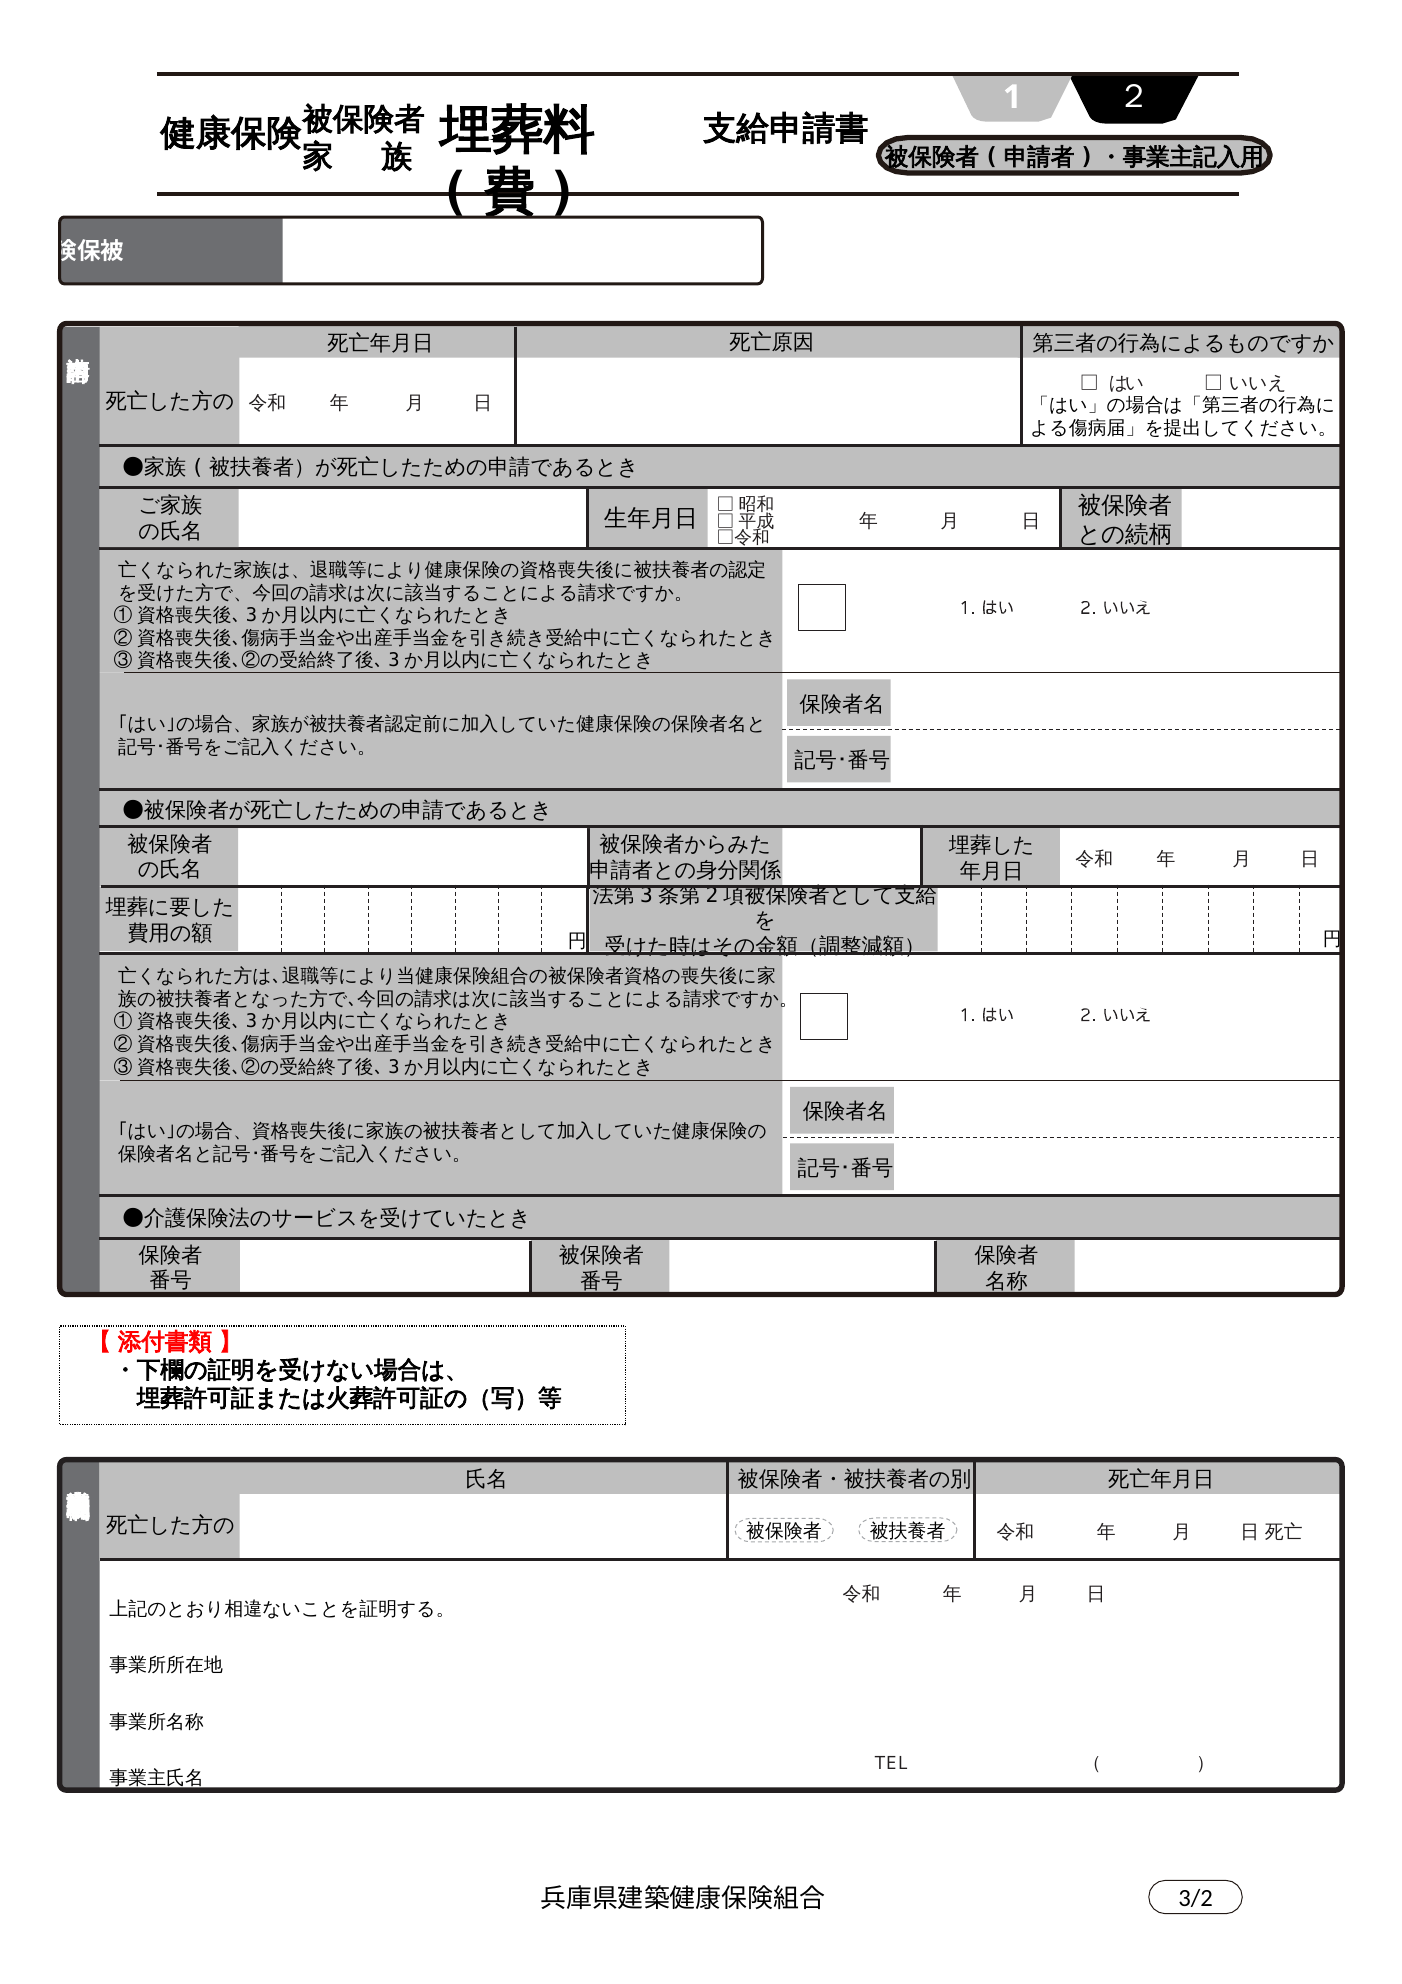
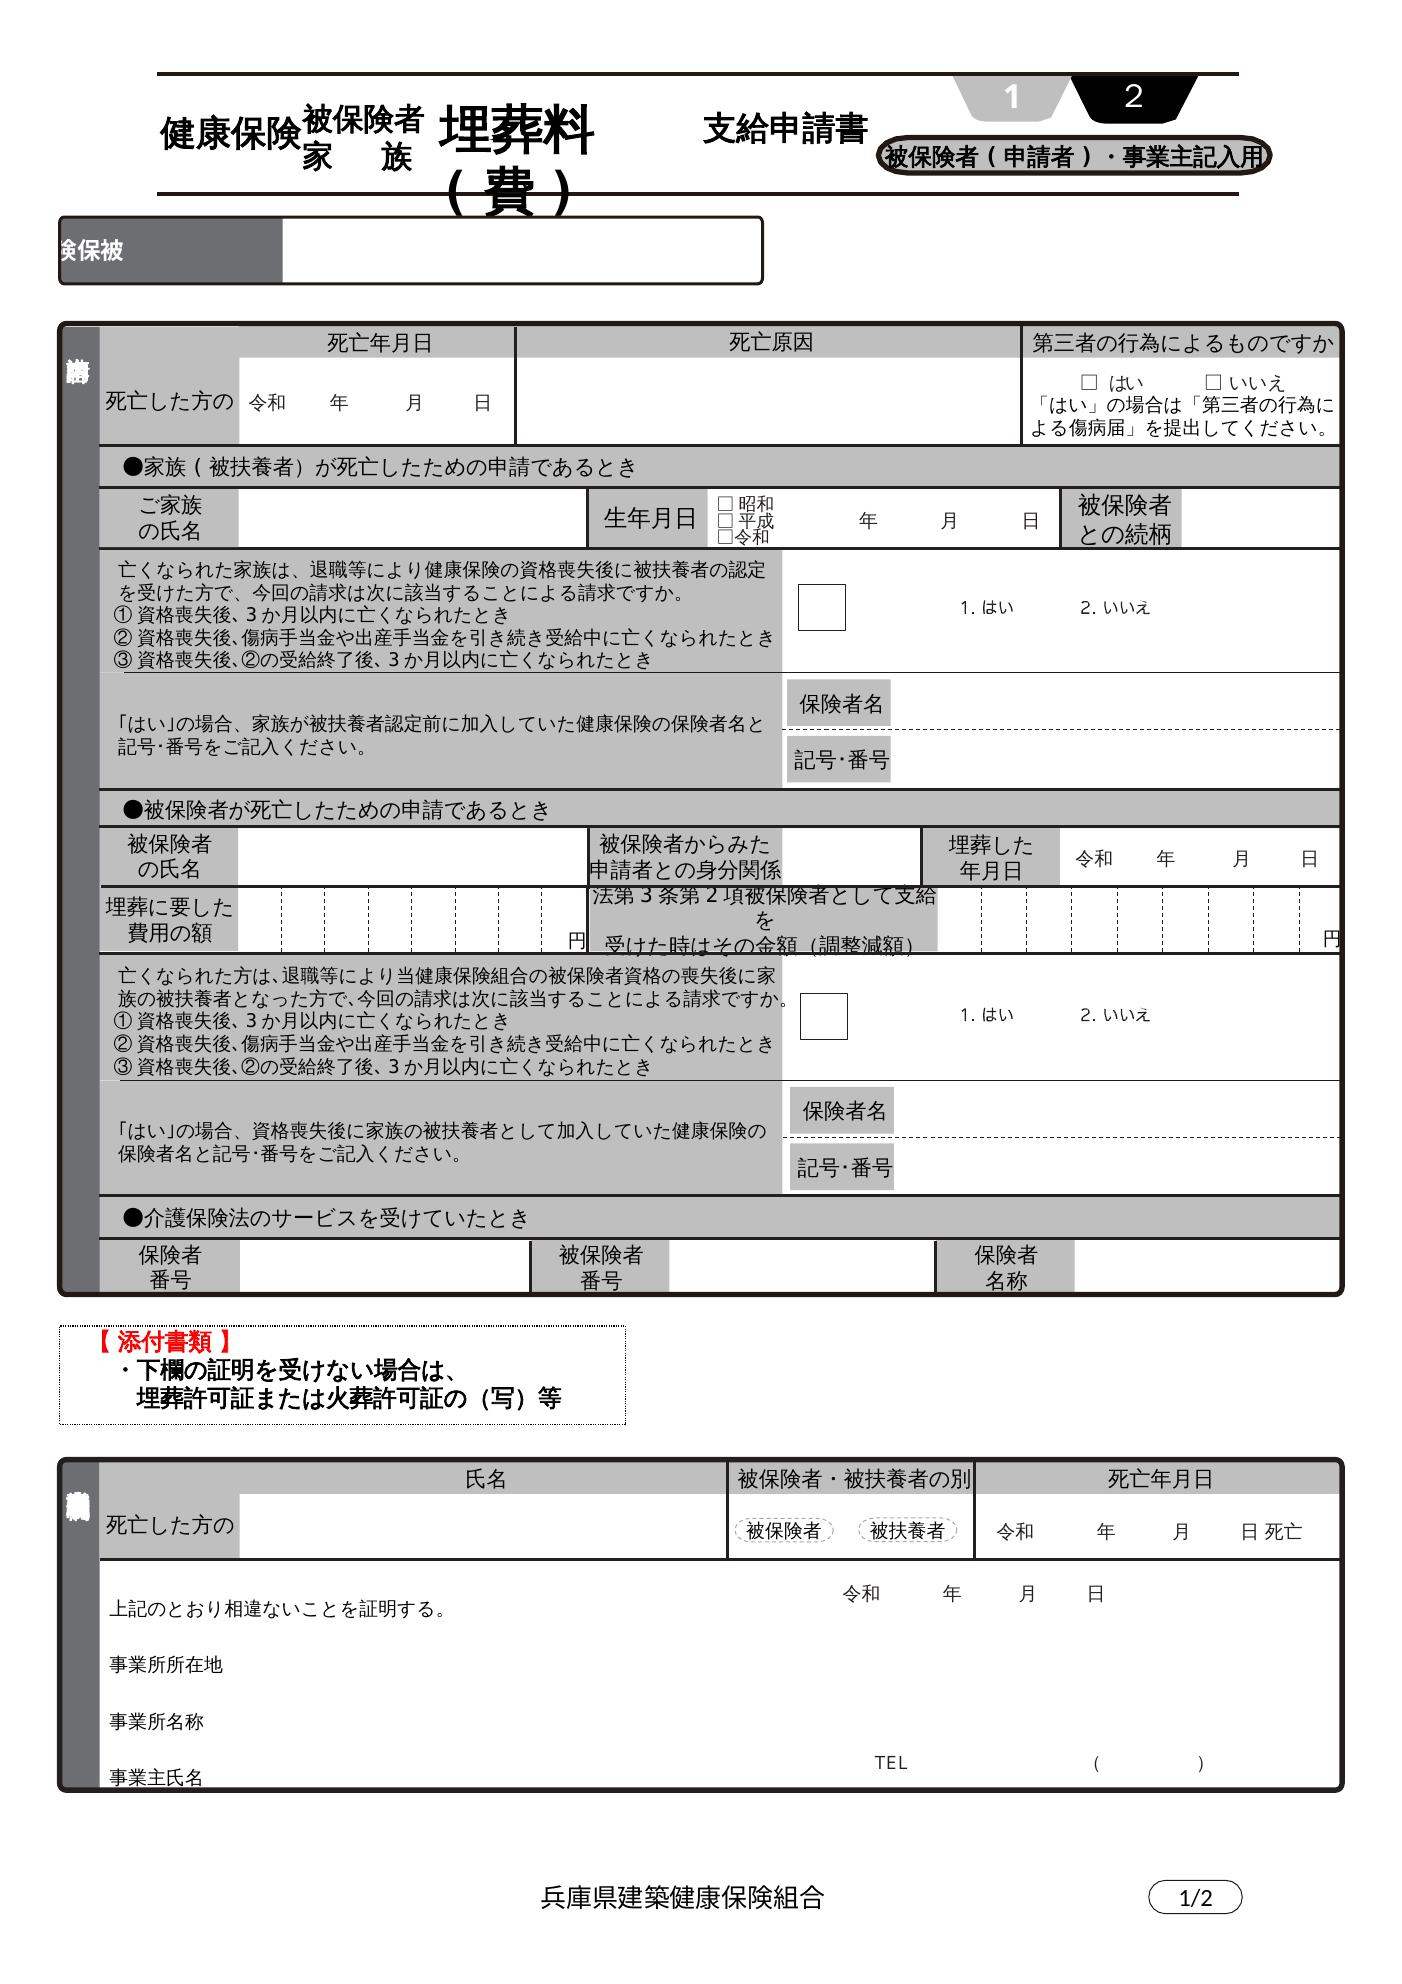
3/2: 3/2 -> 1/2 (1196, 1899)
